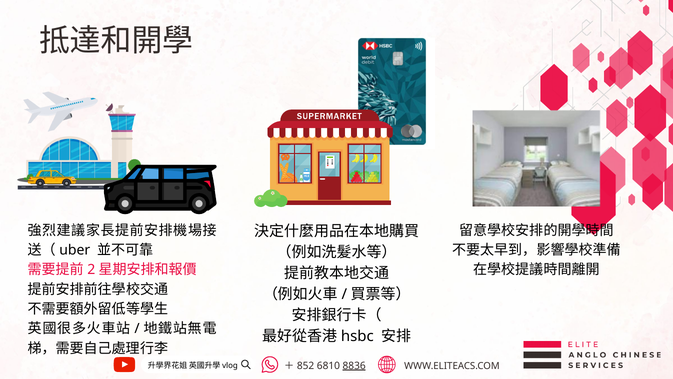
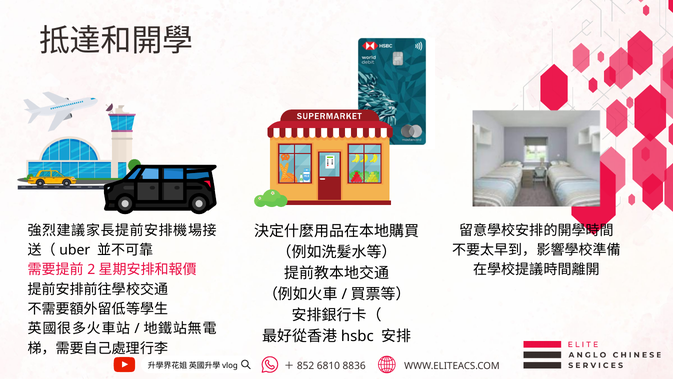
8836 underline: present -> none (354, 365)
